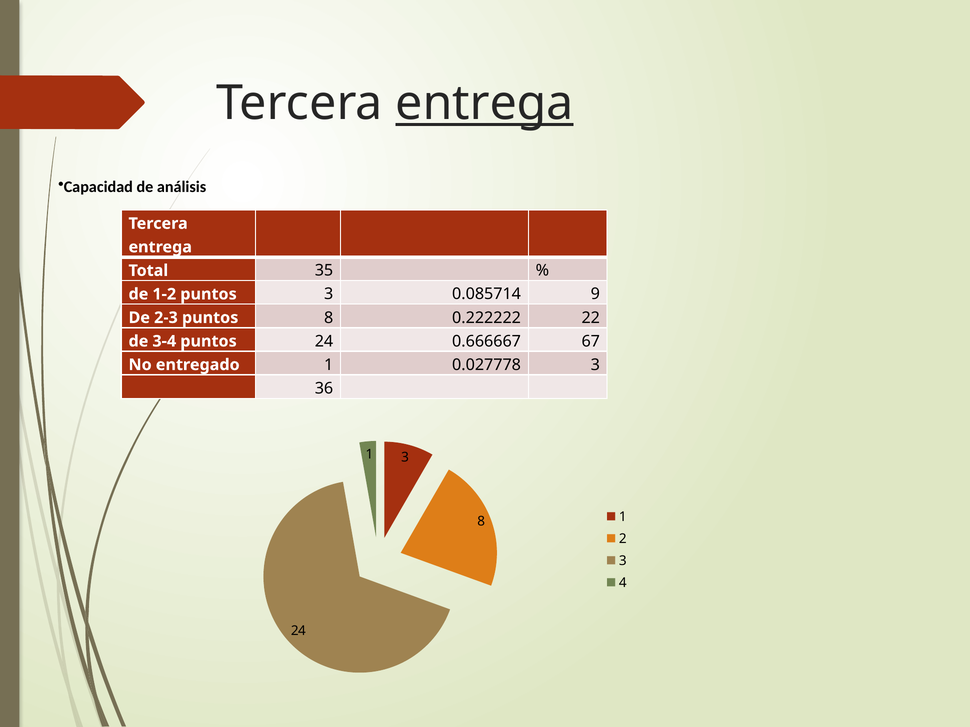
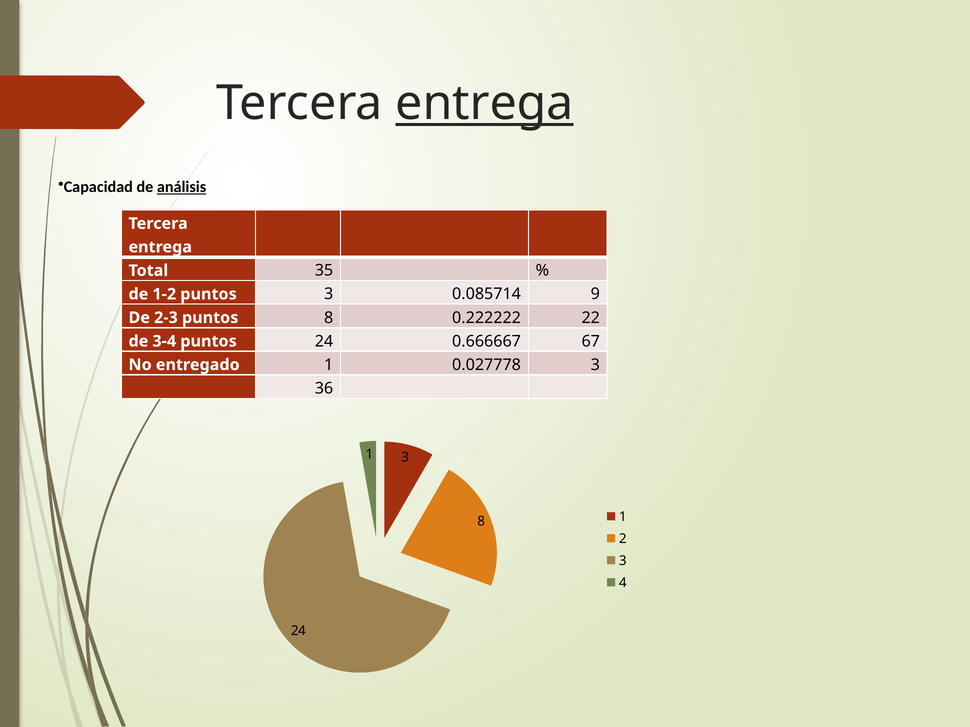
análisis underline: none -> present (182, 187)
